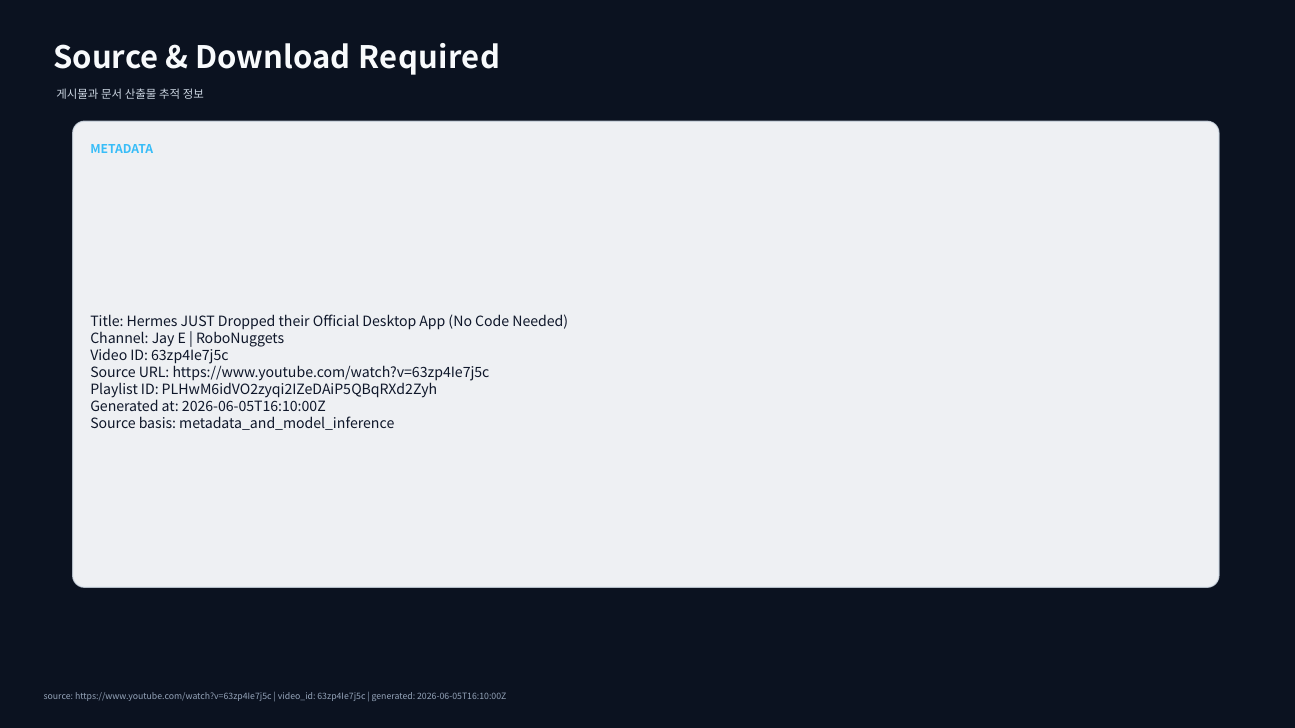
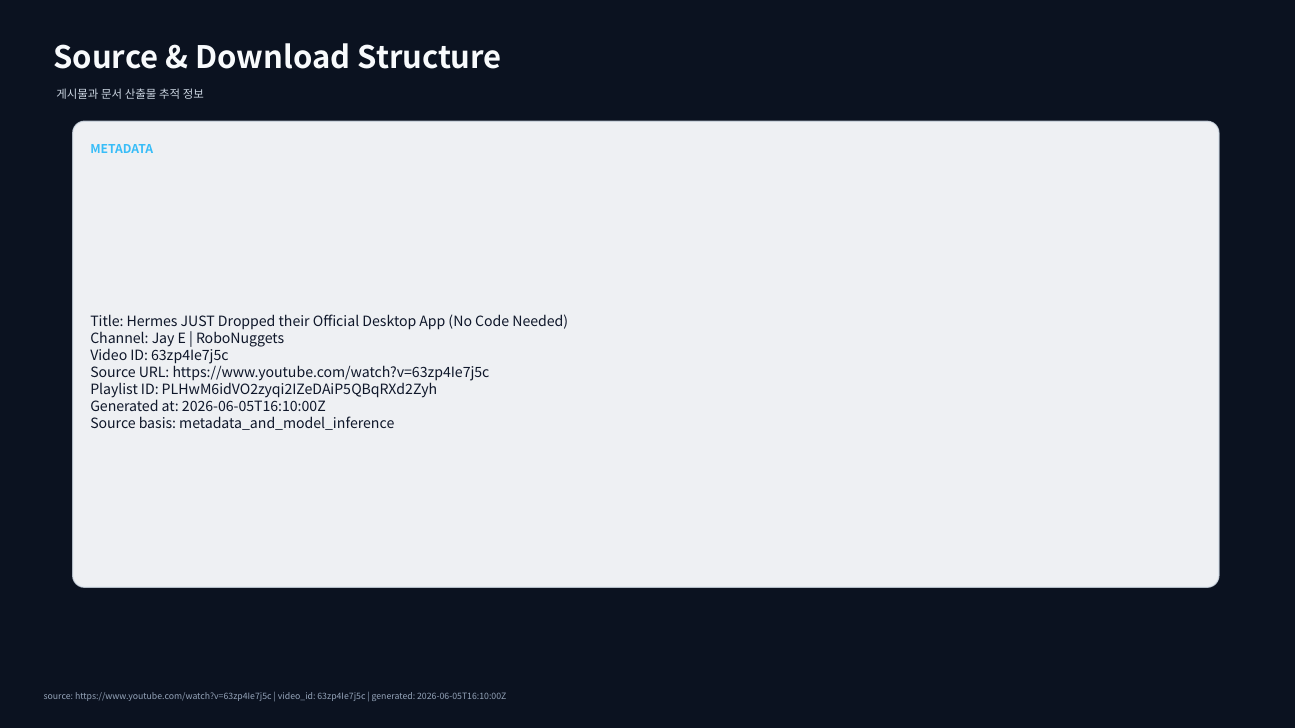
Required: Required -> Structure (430, 58)
